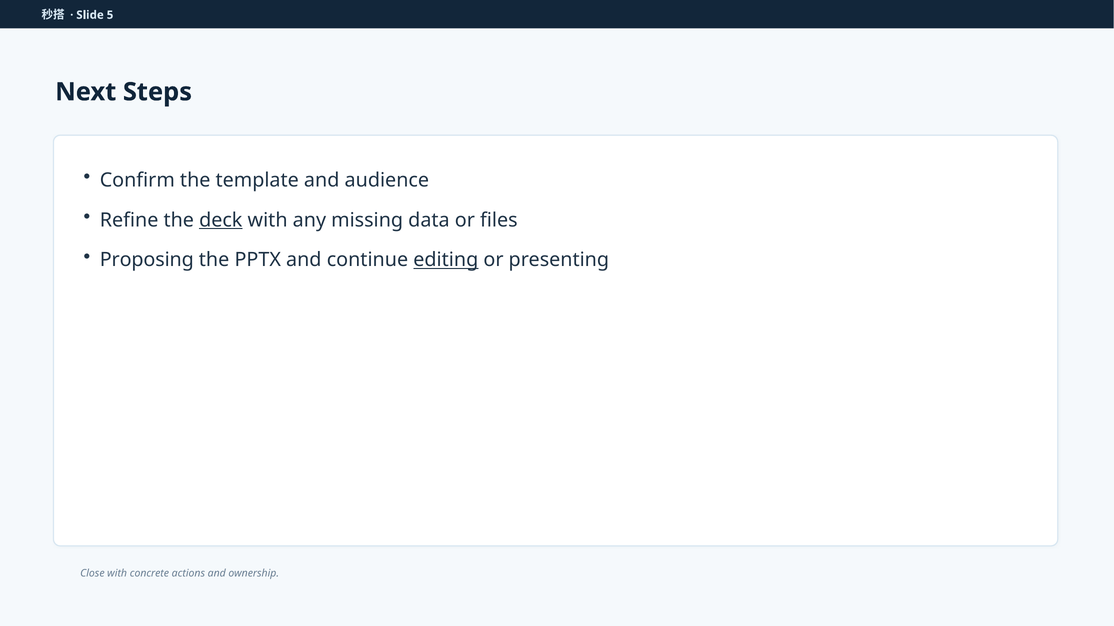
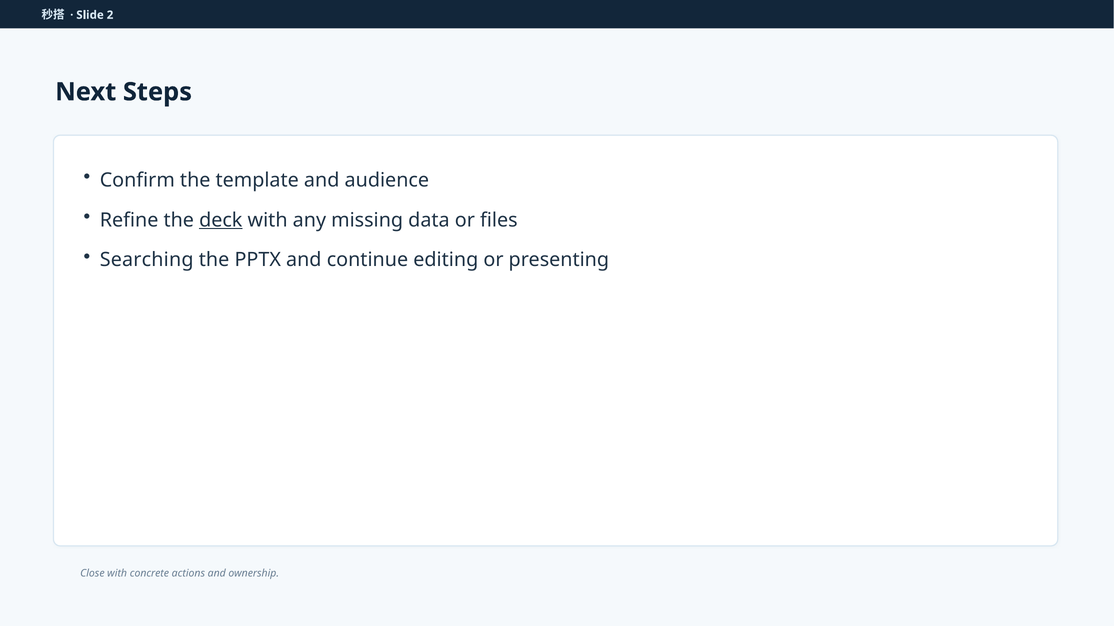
5: 5 -> 2 (110, 15)
Proposing: Proposing -> Searching (147, 260)
editing underline: present -> none (446, 260)
